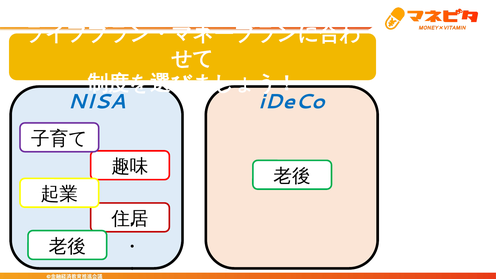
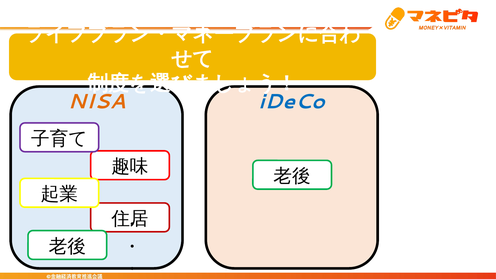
NISA colour: blue -> orange (97, 102)
